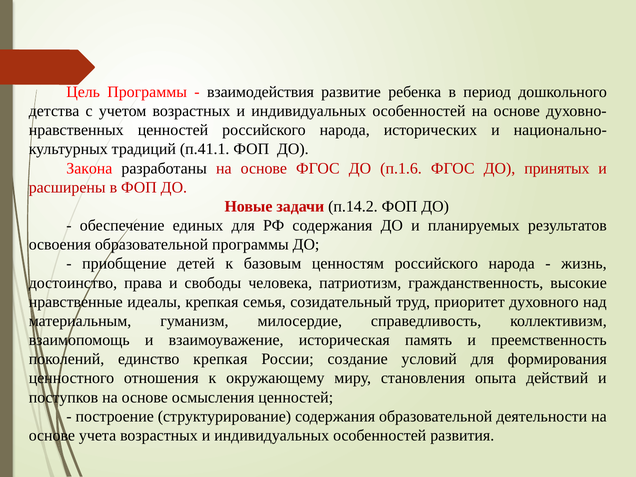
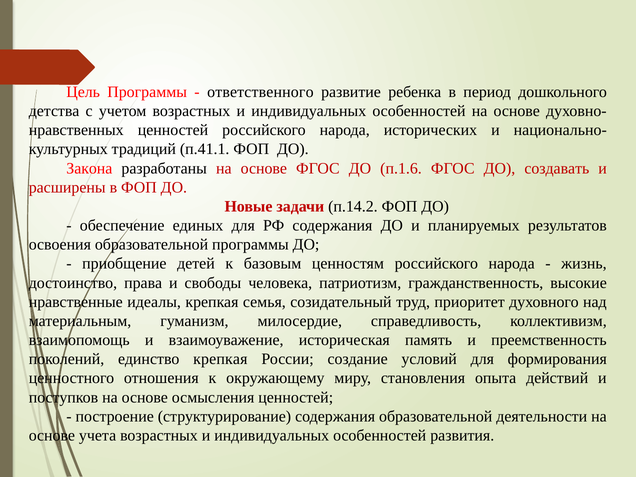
взаимодействия: взаимодействия -> ответственного (260, 92)
принятых: принятых -> создавать (557, 168)
